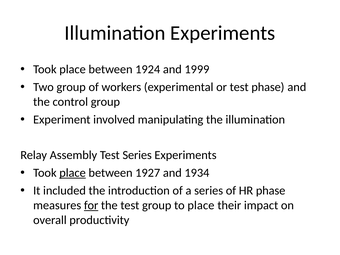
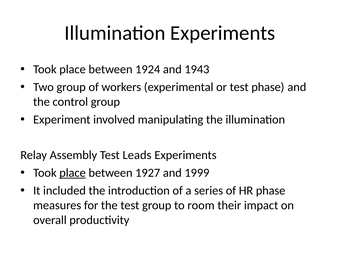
1999: 1999 -> 1943 (197, 69)
Test Series: Series -> Leads (137, 155)
1934: 1934 -> 1999 (197, 173)
for underline: present -> none (91, 205)
to place: place -> room (201, 205)
